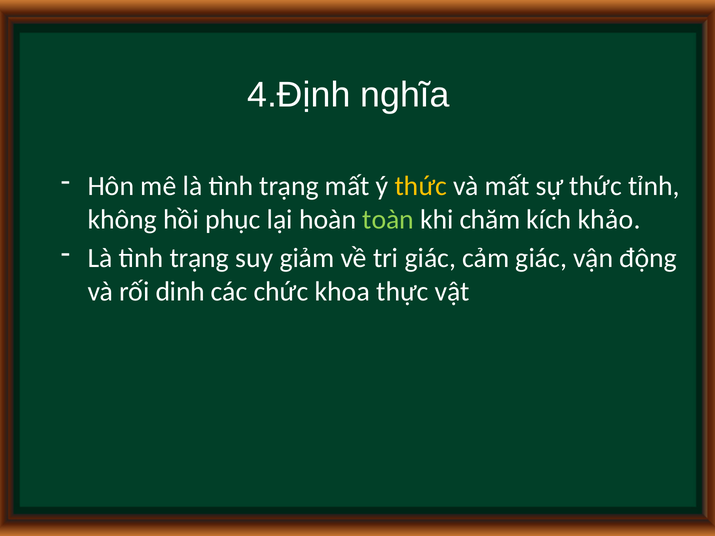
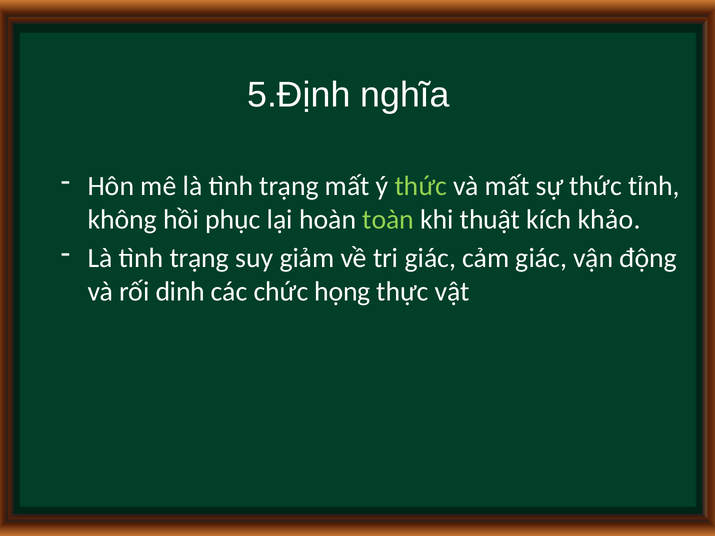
4.Định: 4.Định -> 5.Định (299, 95)
thức colour: yellow -> light green (421, 186)
chăm: chăm -> thuật (490, 219)
khoa: khoa -> họng (343, 292)
